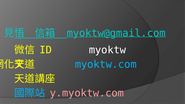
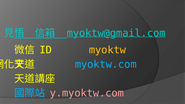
myoktw colour: white -> yellow (107, 50)
